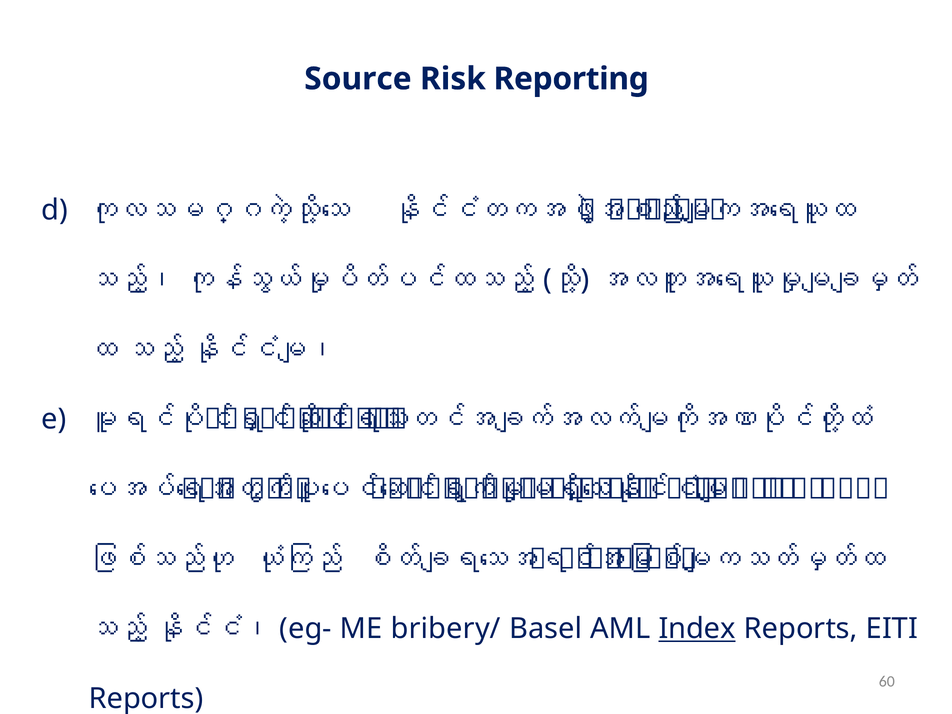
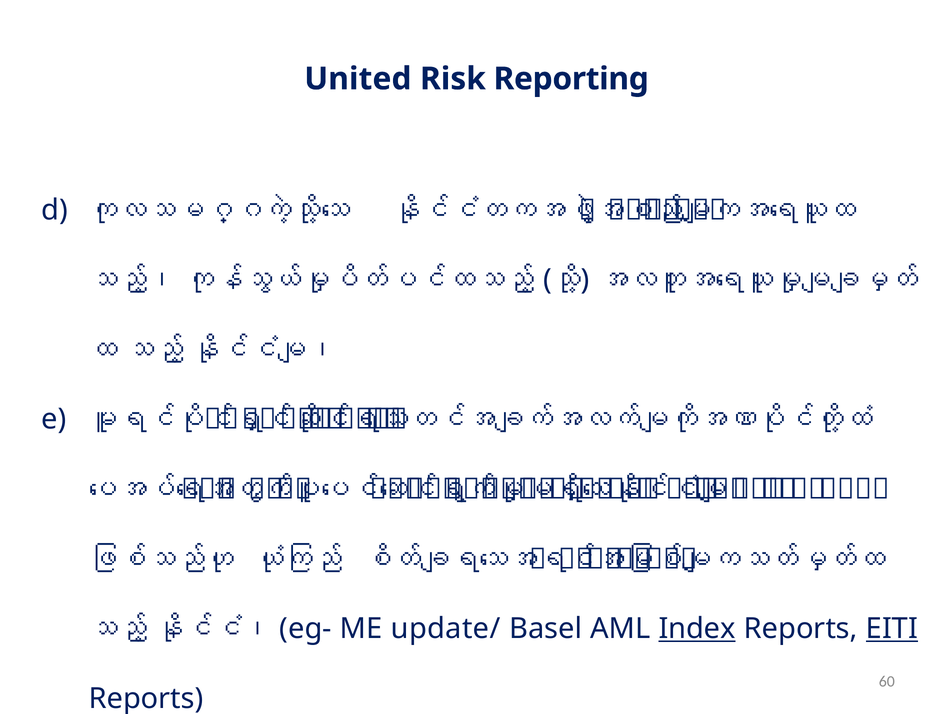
Source: Source -> United (358, 79)
bribery/: bribery/ -> update/ (446, 629)
EITI underline: none -> present (892, 629)
